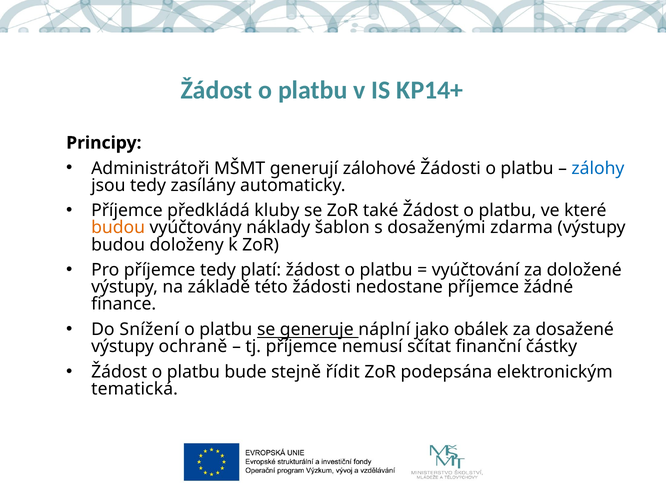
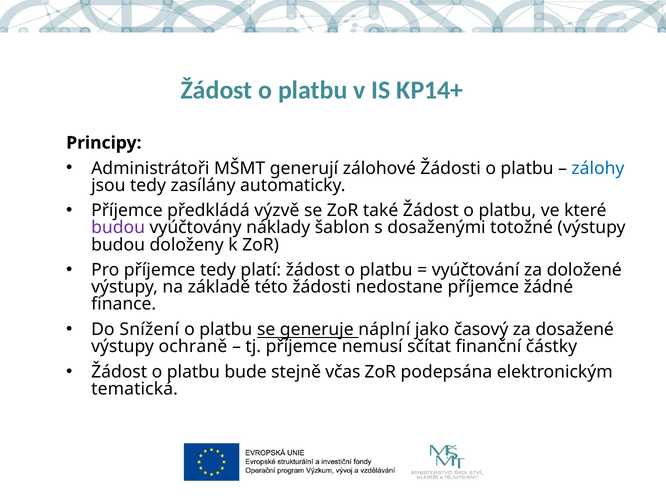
kluby: kluby -> výzvě (277, 211)
budou colour: orange -> purple (118, 228)
zdarma: zdarma -> totožné (522, 228)
obálek: obálek -> časový (481, 330)
řídit: řídit -> včas (343, 372)
